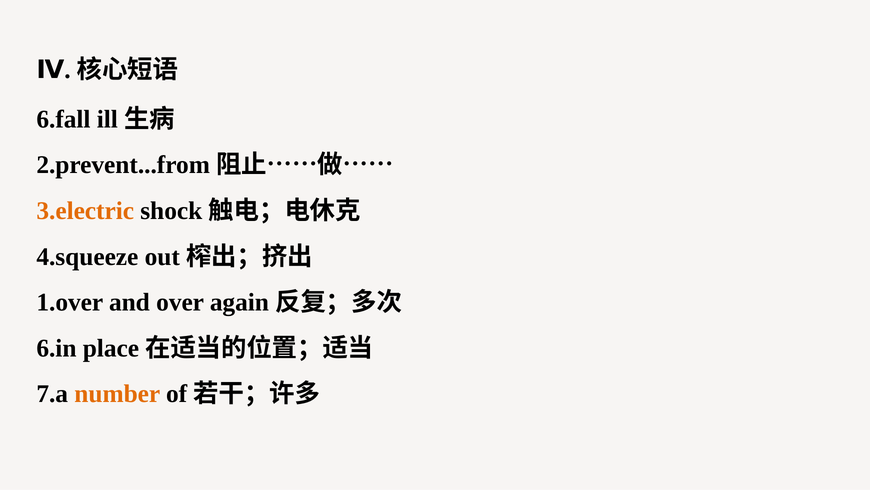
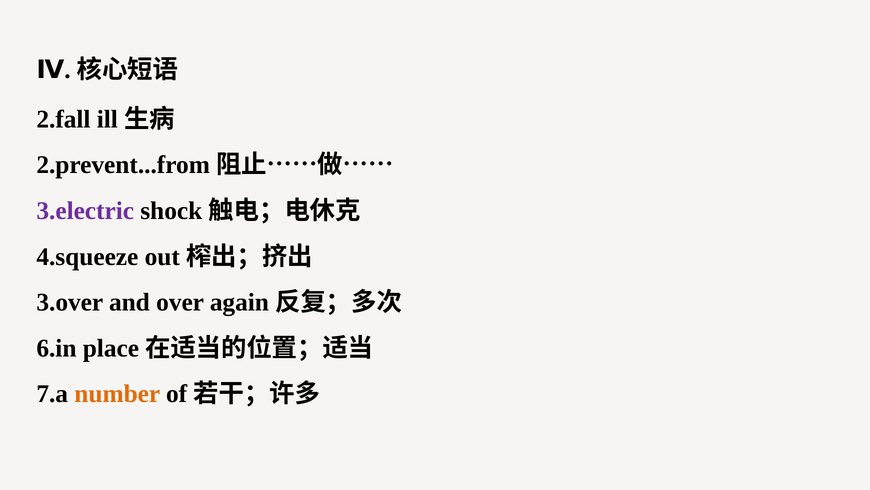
6.fall: 6.fall -> 2.fall (63, 119)
3.electric colour: orange -> purple (85, 211)
1.over: 1.over -> 3.over (70, 302)
